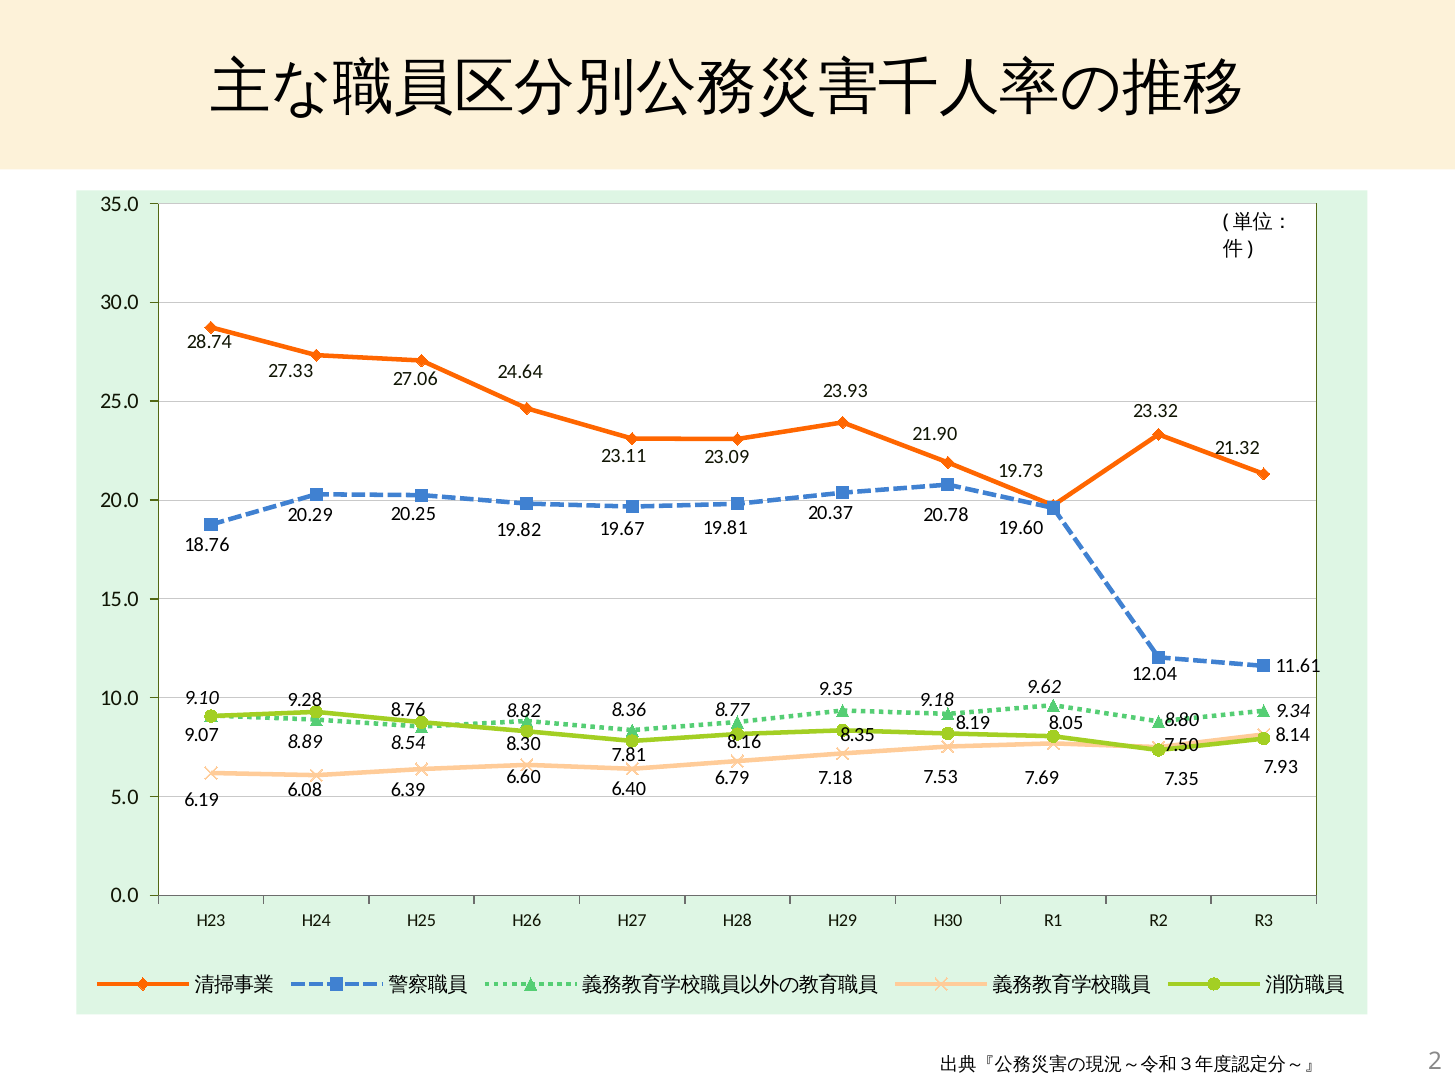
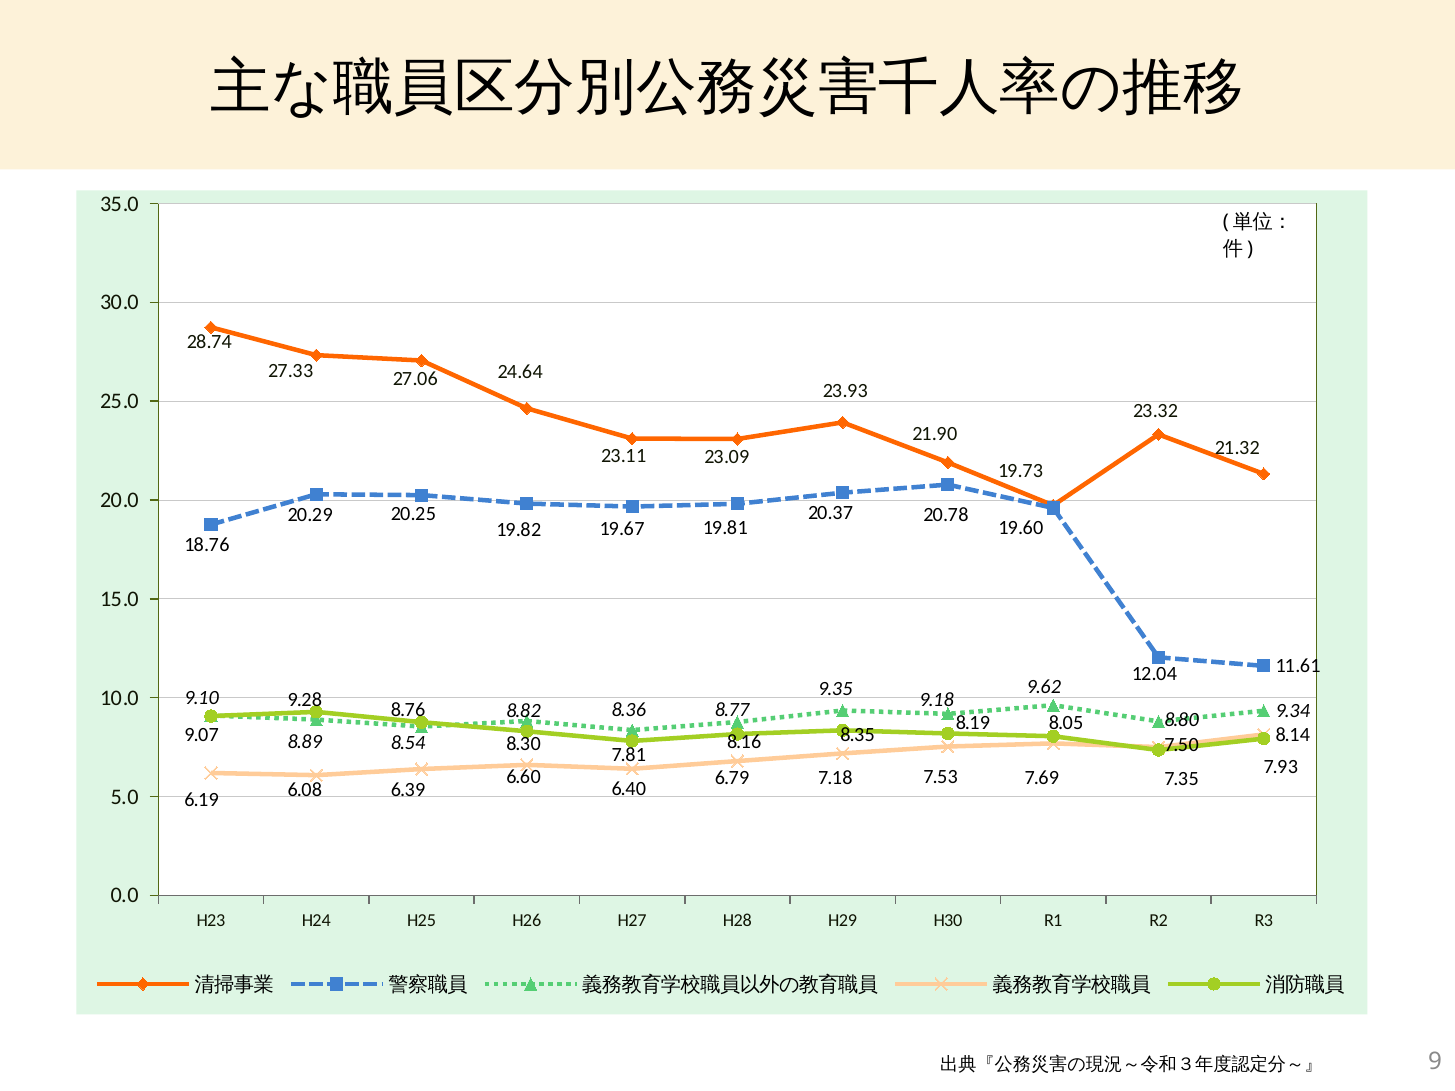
2: 2 -> 9 (1435, 1062)
